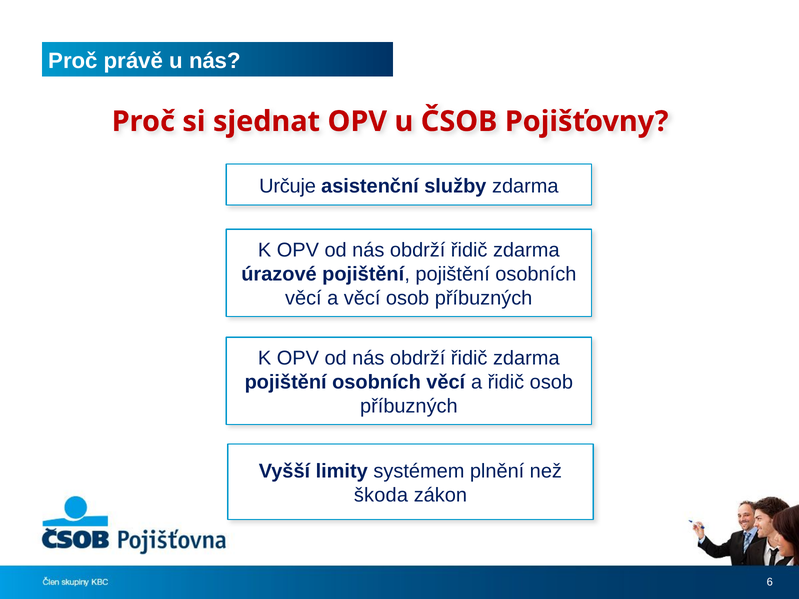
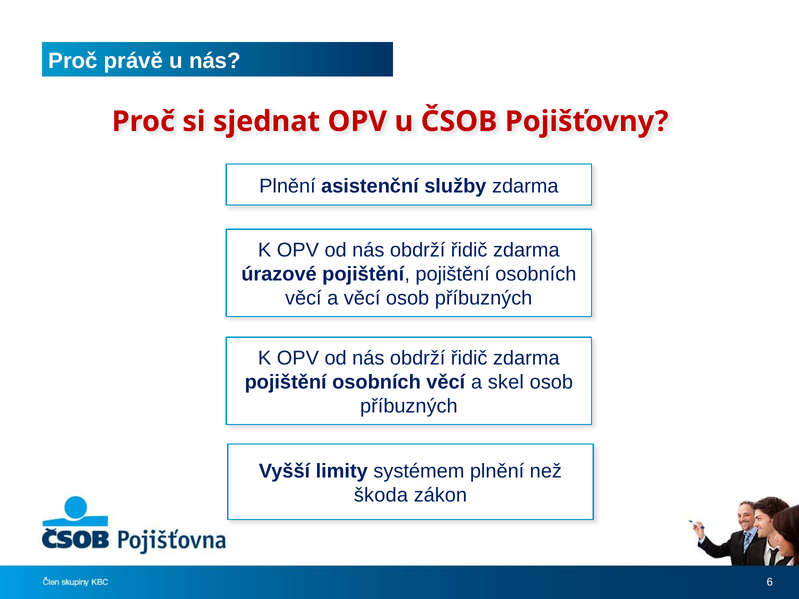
Určuje: Určuje -> Plnění (287, 186)
a řidič: řidič -> skel (506, 382)
